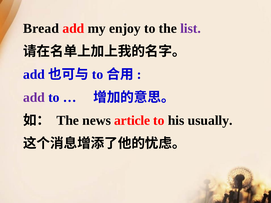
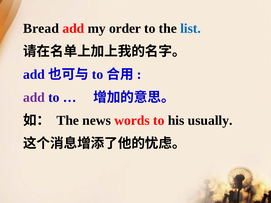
enjoy: enjoy -> order (125, 28)
list colour: purple -> blue (191, 28)
article: article -> words (132, 121)
